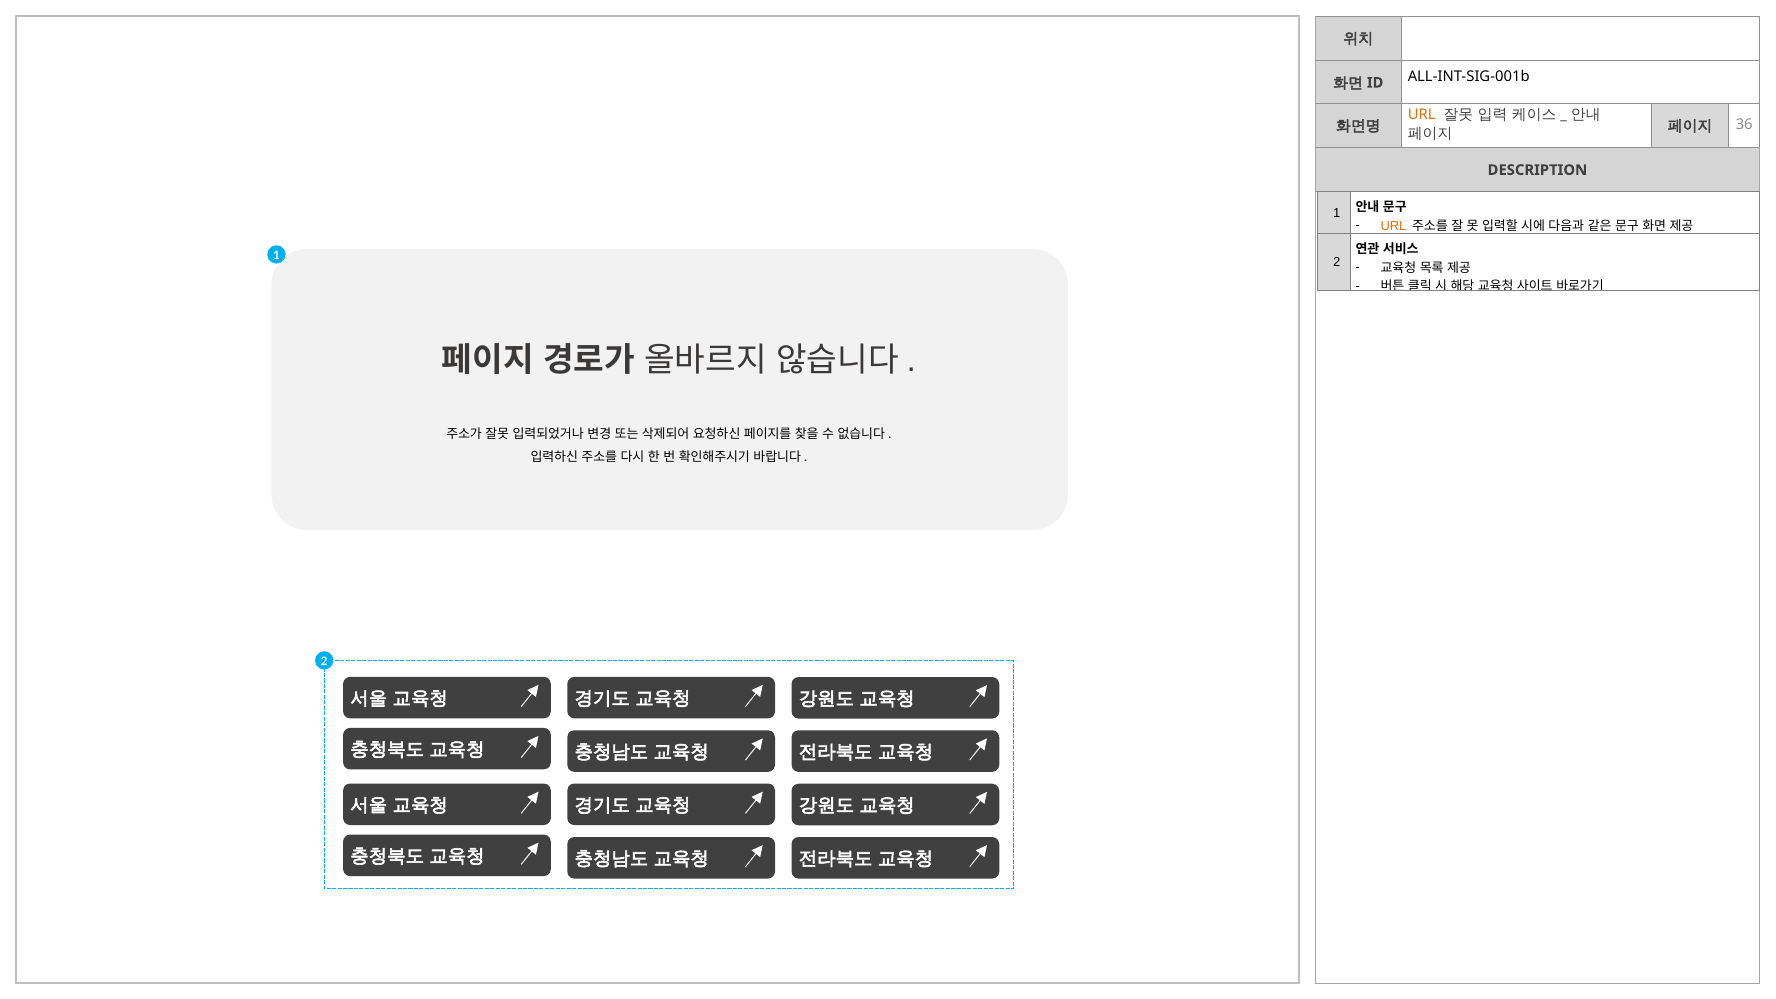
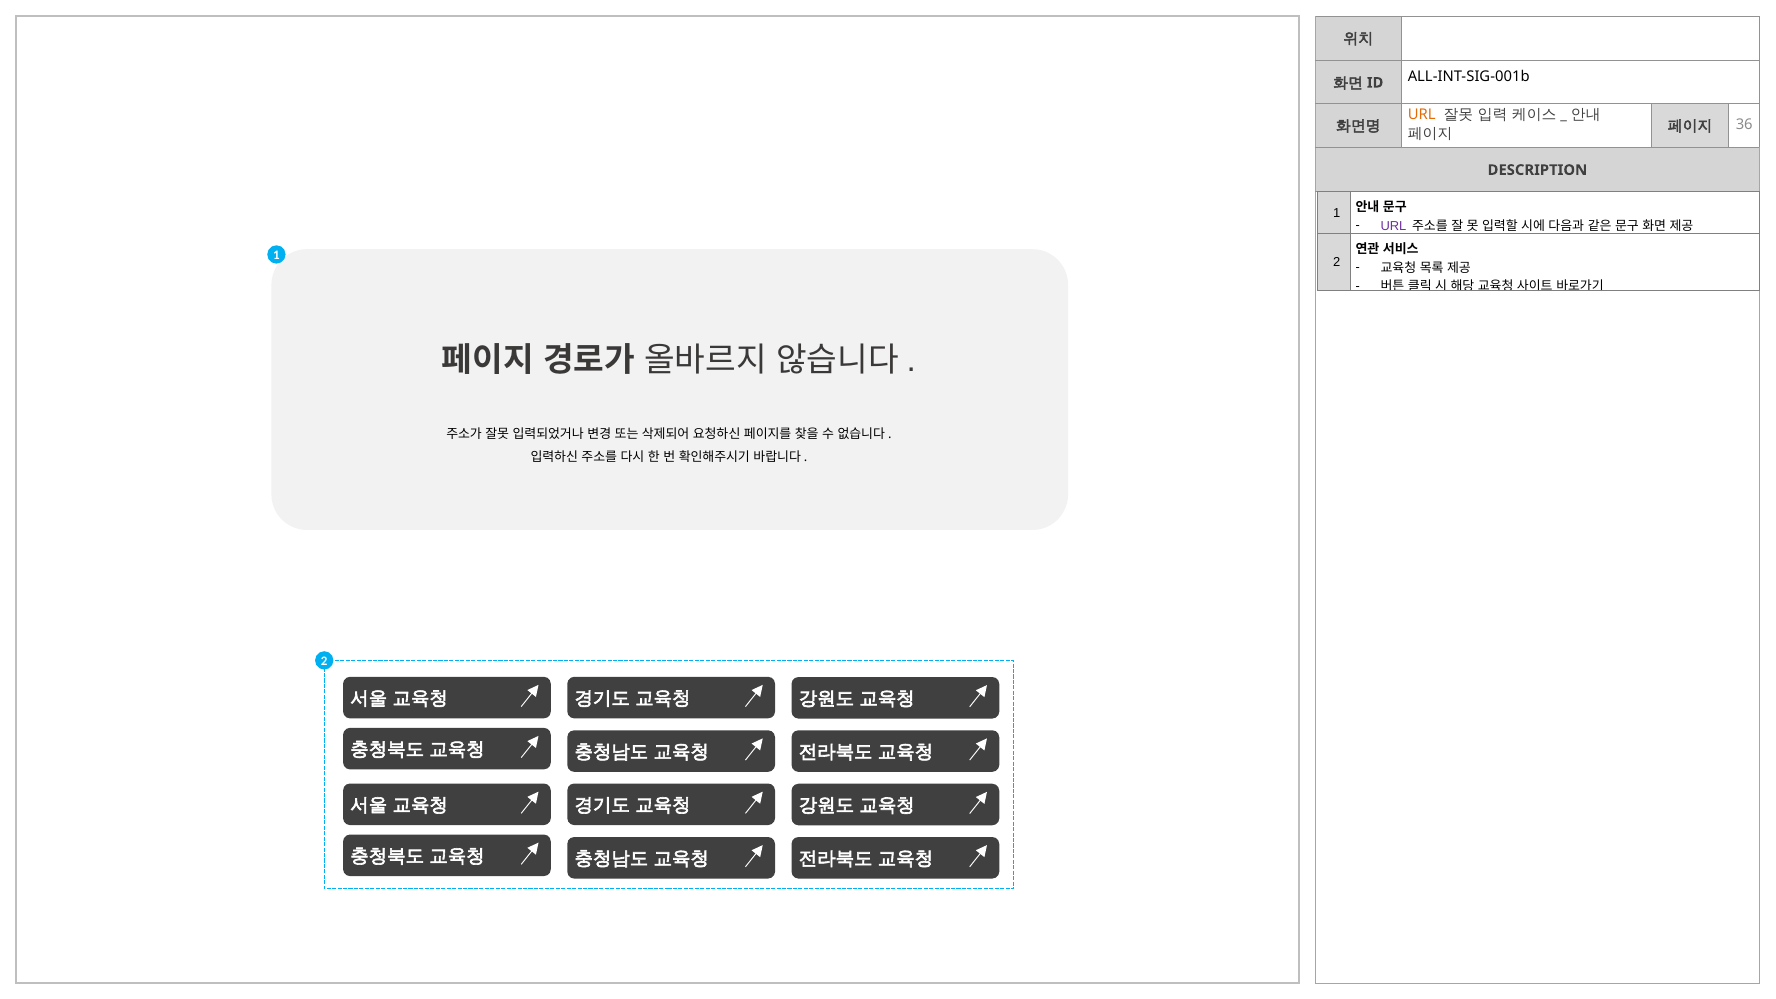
URL colour: orange -> purple (1394, 226)
